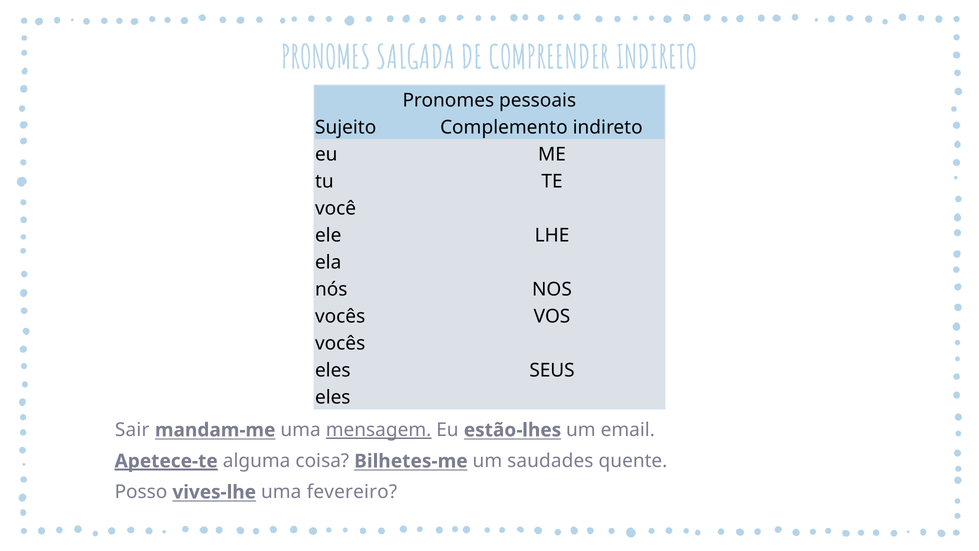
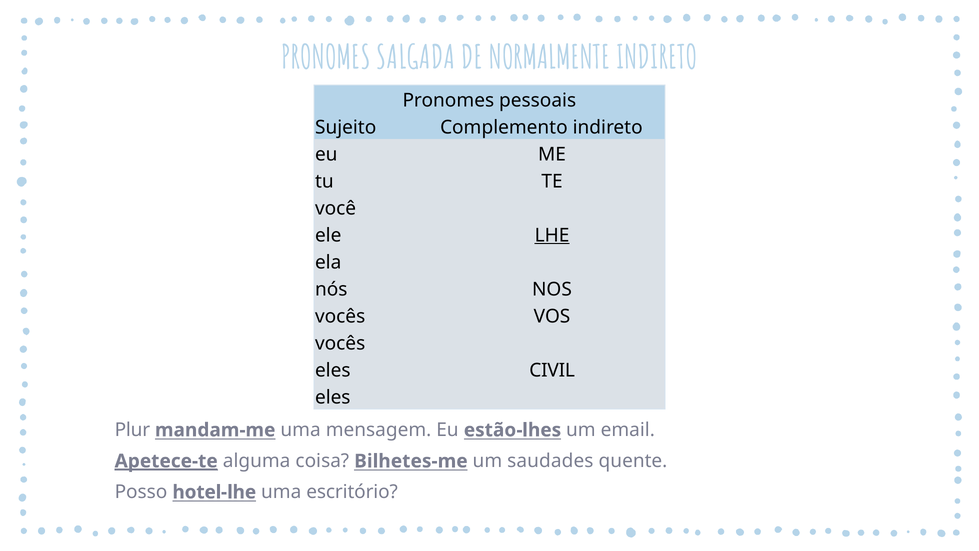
COMPREENDER: COMPREENDER -> NORMALMENTE (550, 58)
LHE underline: none -> present (552, 235)
SEUS: SEUS -> CIVIL (552, 370)
Sair: Sair -> Plur (132, 430)
mensagem underline: present -> none (379, 430)
vives-lhe: vives-lhe -> hotel-lhe (214, 492)
fevereiro: fevereiro -> escritório (352, 492)
